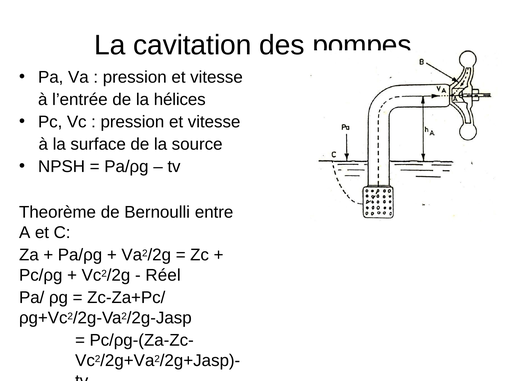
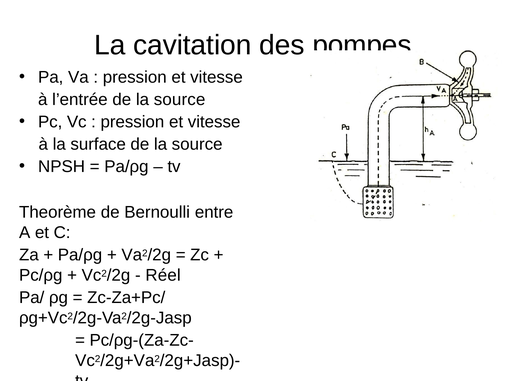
l’entrée de la hélices: hélices -> source (180, 100)
